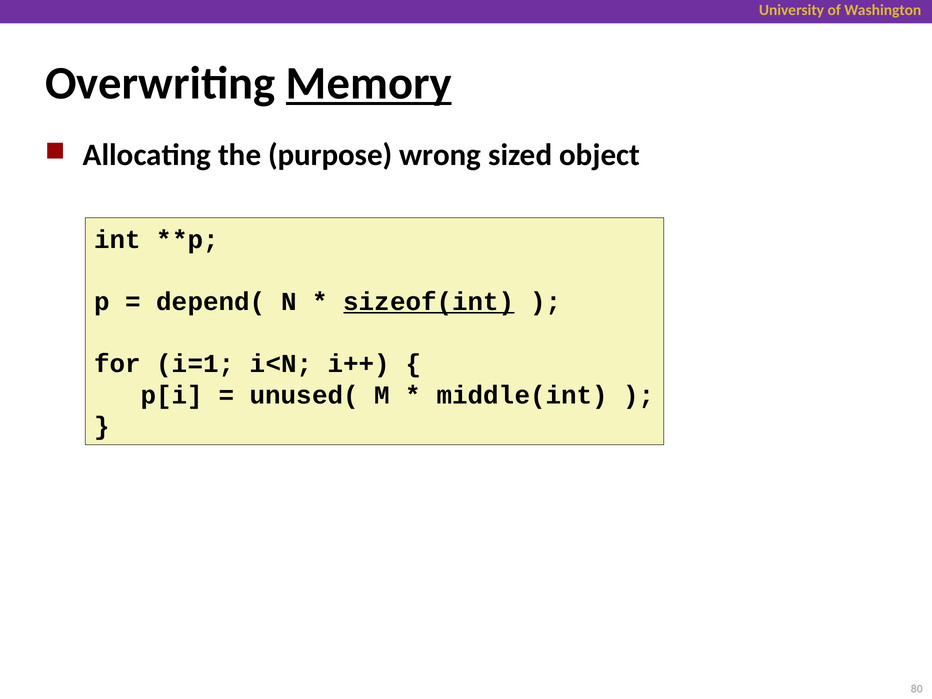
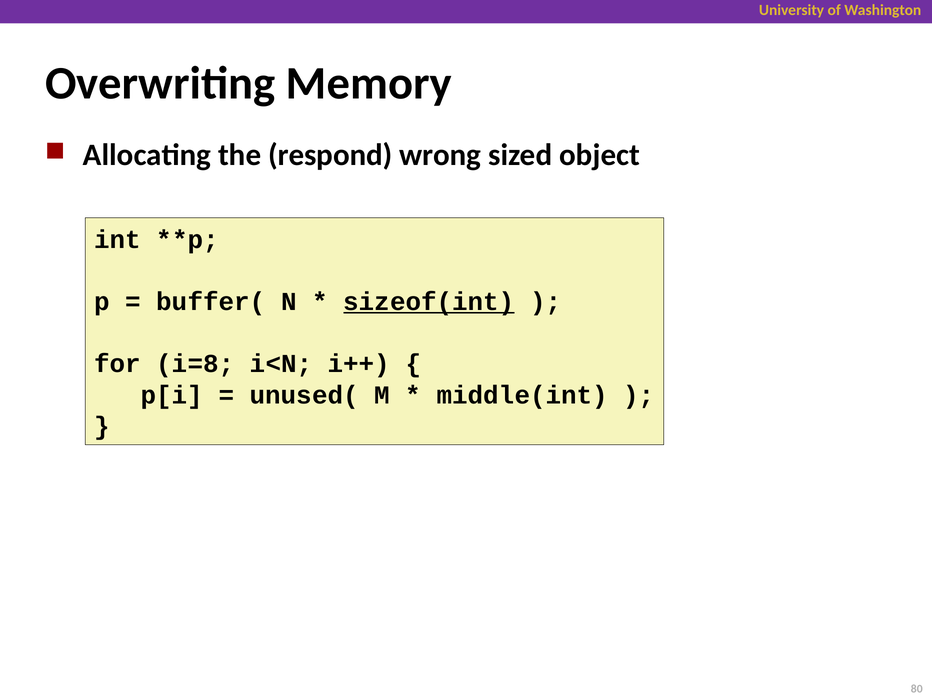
Memory underline: present -> none (369, 84)
purpose: purpose -> respond (330, 155)
depend(: depend( -> buffer( (211, 302)
i=1: i=1 -> i=8 (195, 364)
